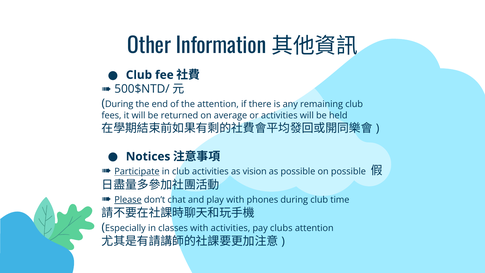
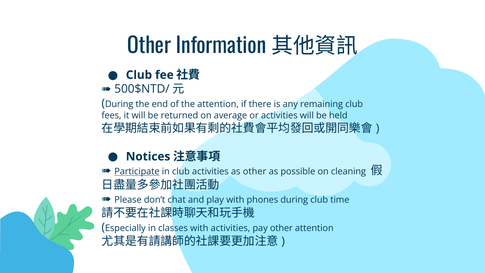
as vision: vision -> other (255, 171)
on possible: possible -> cleaning (348, 171)
Please underline: present -> none (128, 200)
pay clubs: clubs -> other (281, 228)
